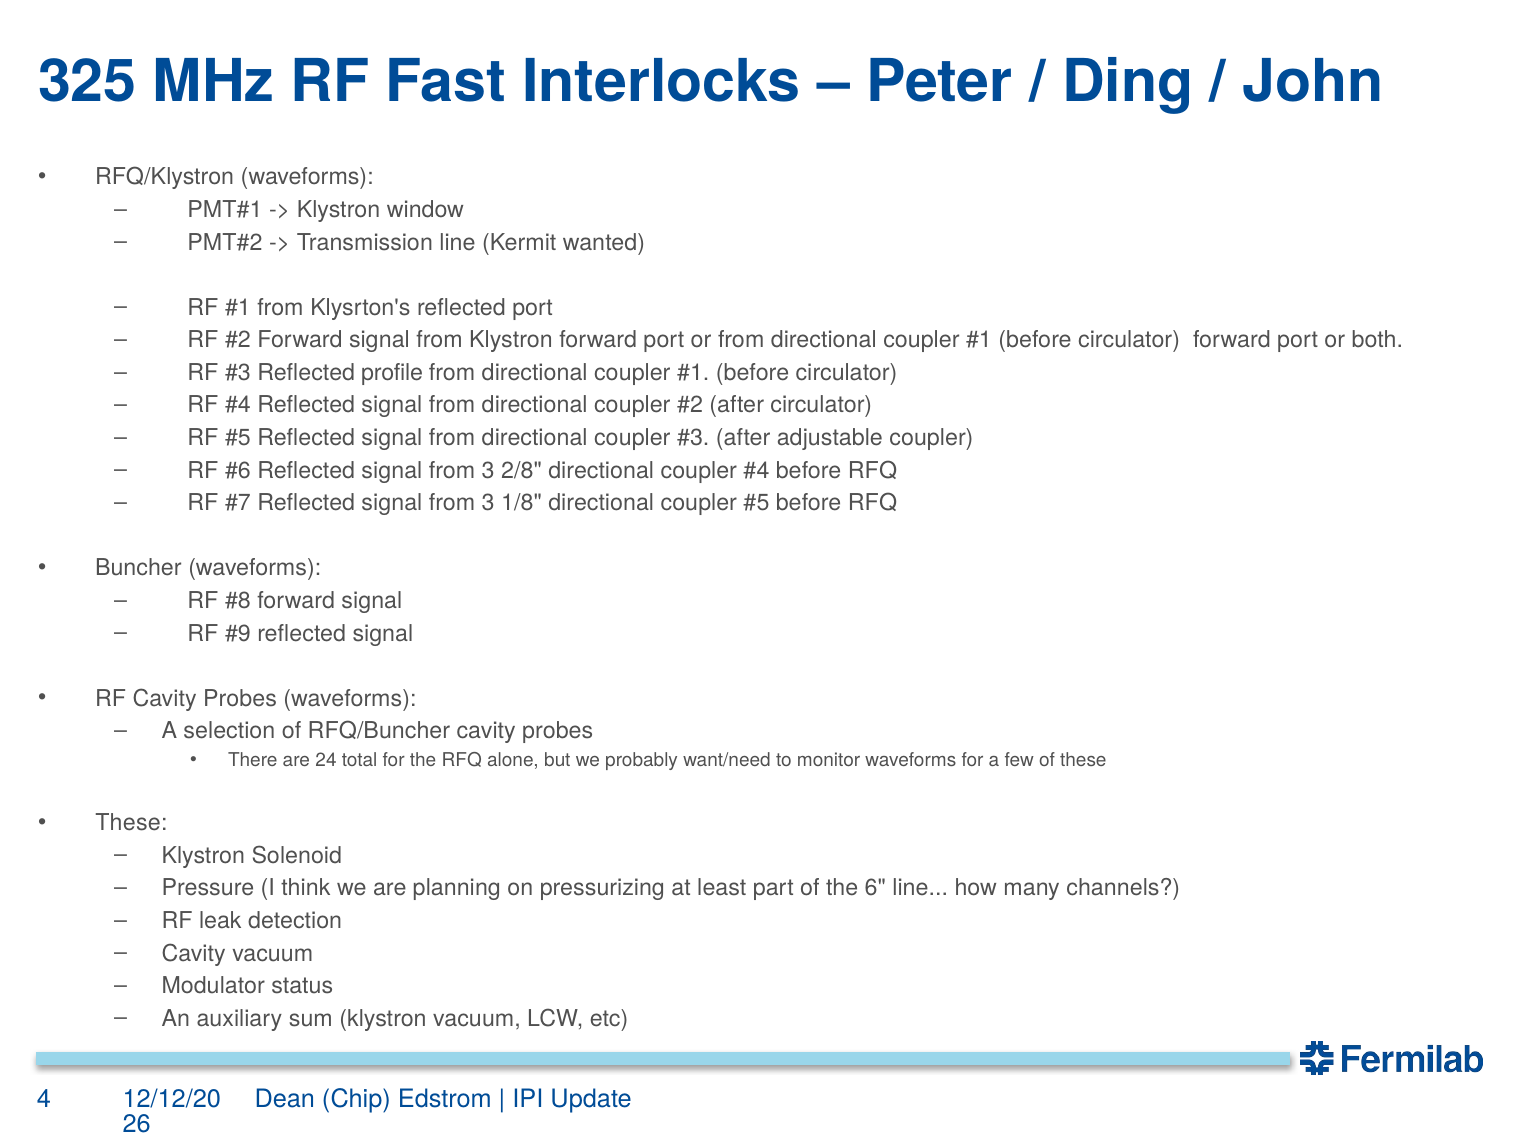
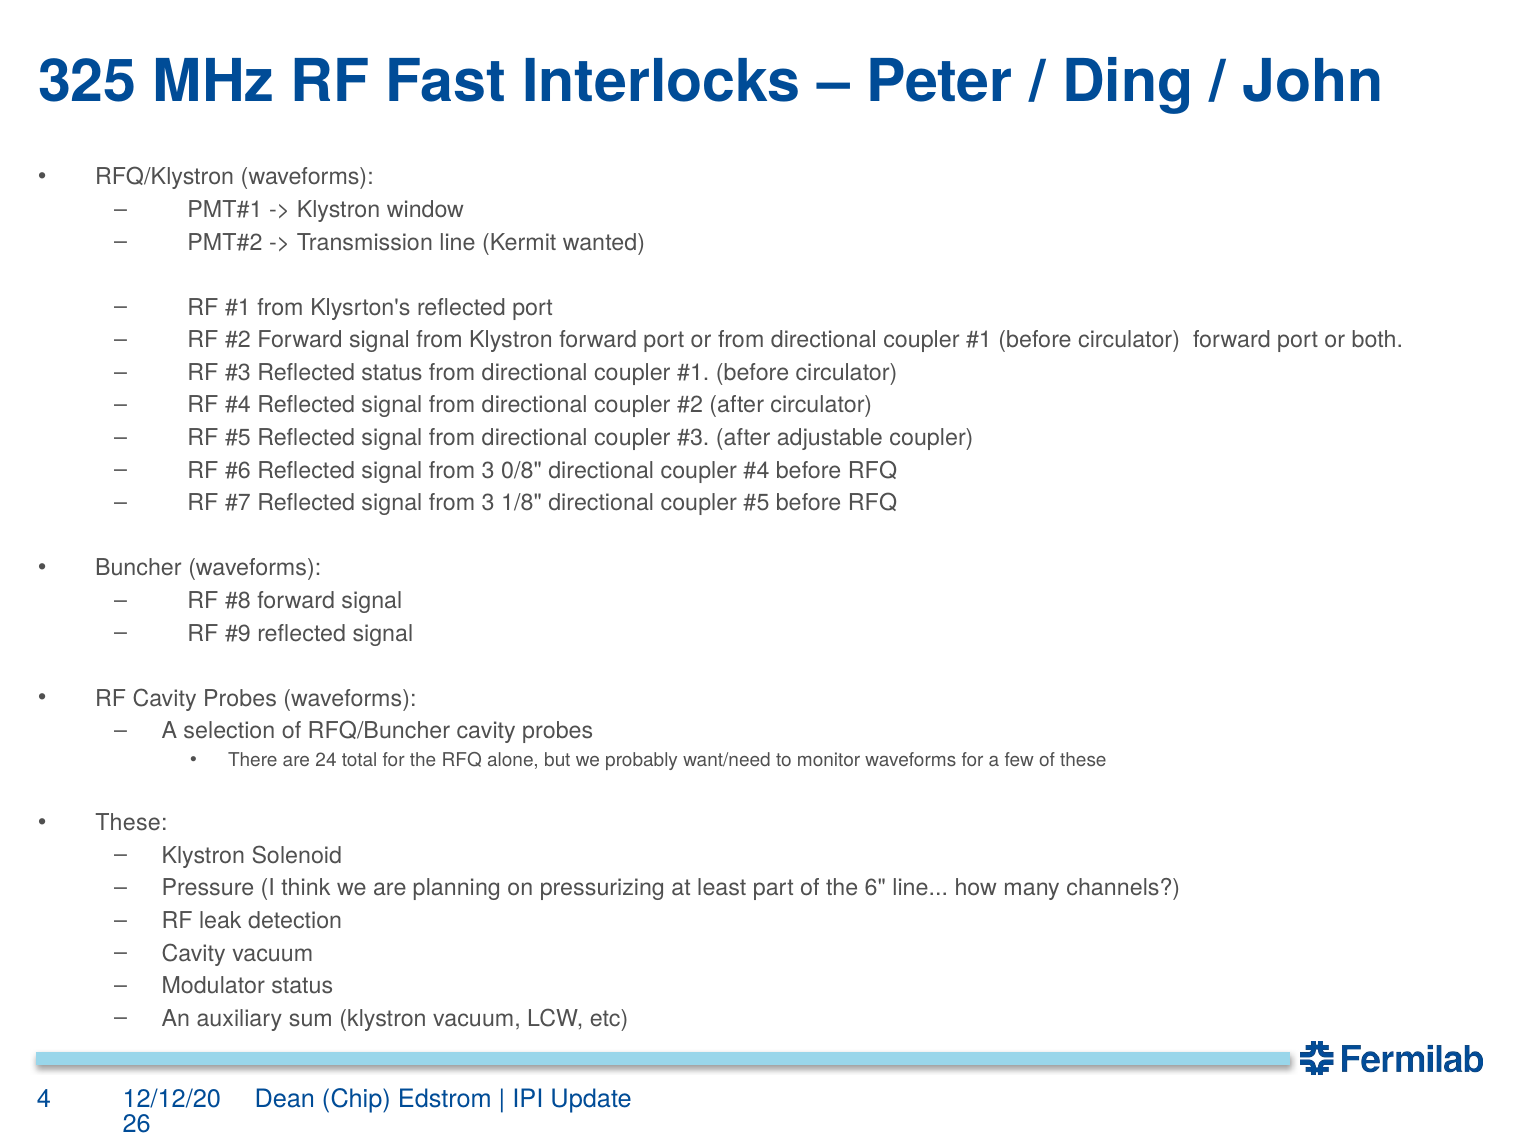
Reflected profile: profile -> status (392, 373)
2/8: 2/8 -> 0/8 (521, 470)
